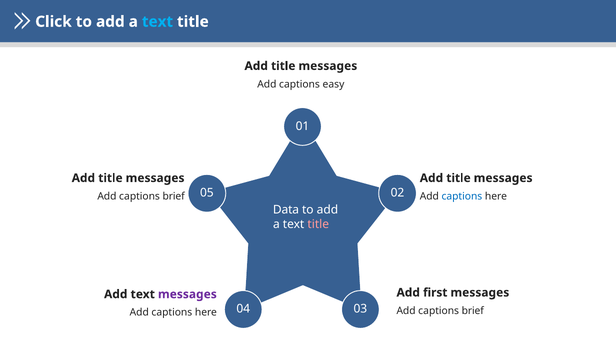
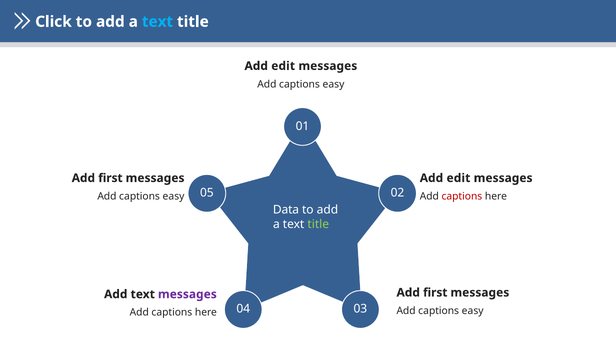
title: title -> edit (283, 66)
title: title -> first (110, 178)
title: title -> edit (458, 178)
brief: brief -> easy (174, 196)
captions colour: blue -> red (462, 196)
title colour: pink -> light green (318, 224)
brief: brief -> easy (473, 310)
